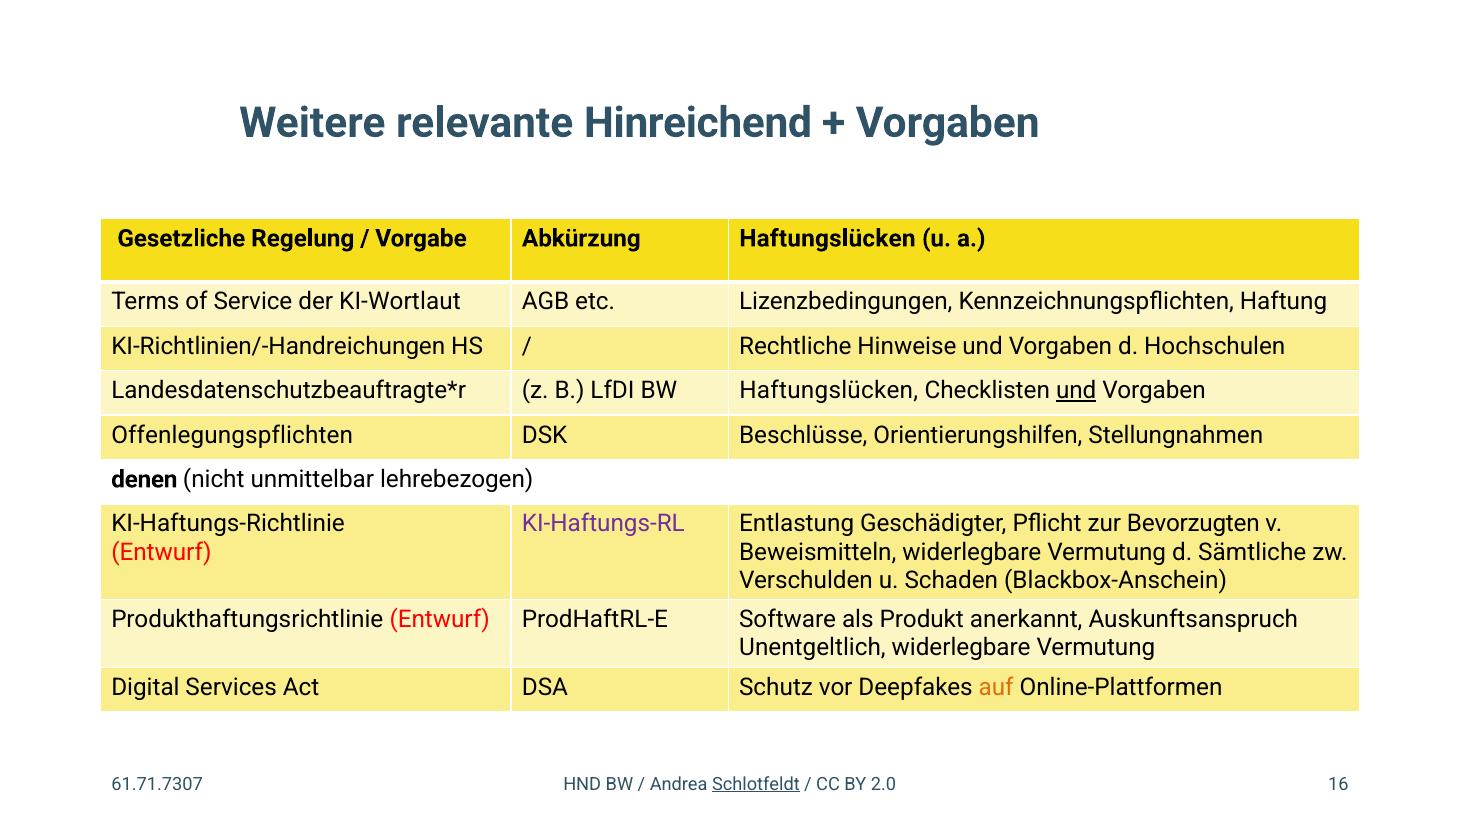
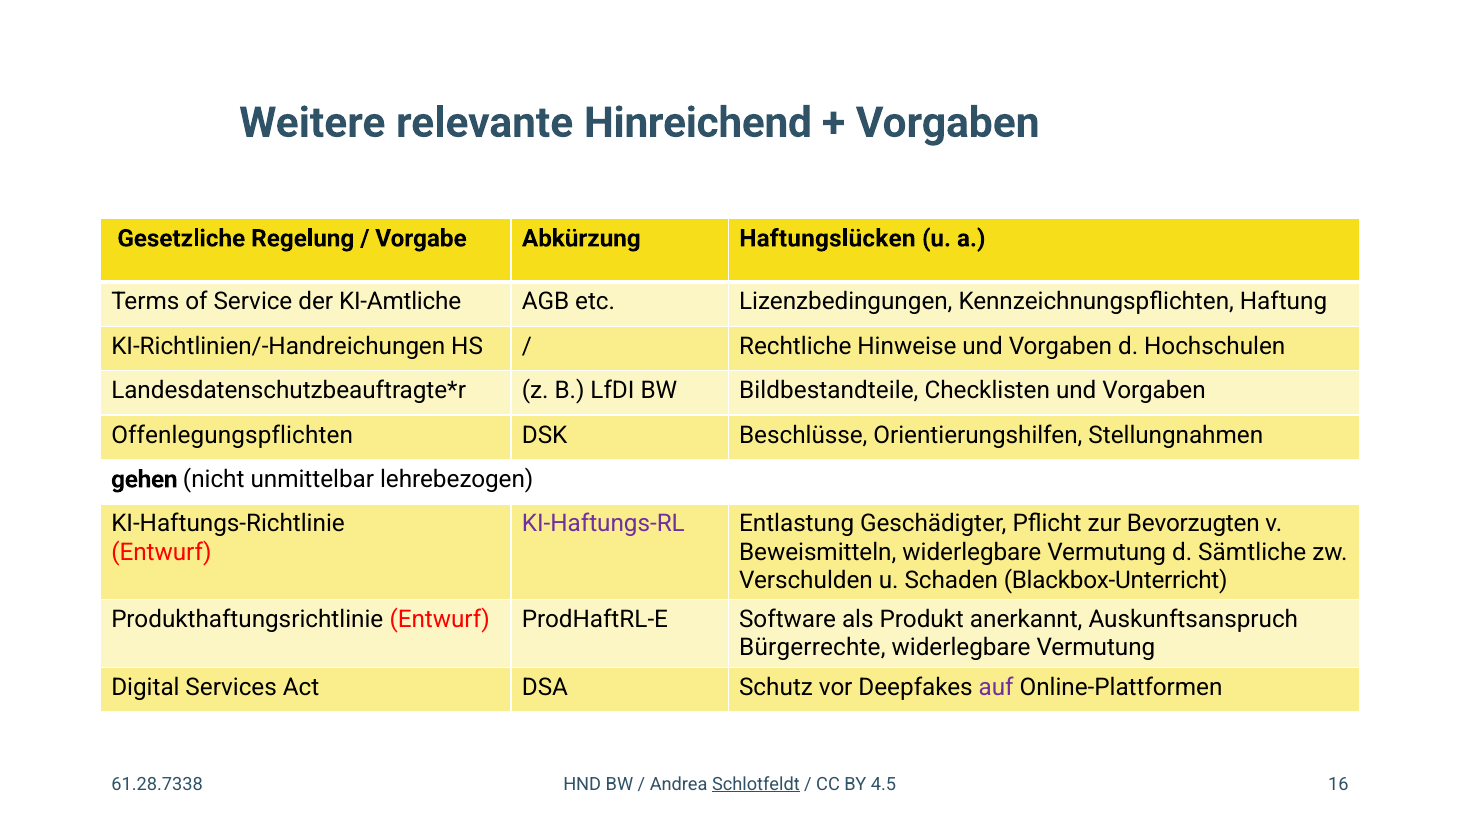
KI-Wortlaut: KI-Wortlaut -> KI-Amtliche (400, 302)
BW Haftungslücken: Haftungslücken -> Bildbestandteile (829, 391)
und underline: present -> none (1076, 391)
denen: denen -> gehen (144, 480)
Blackbox-Anschein: Blackbox-Anschein -> Blackbox-Unterricht (1116, 581)
Unentgeltlich: Unentgeltlich -> Bürgerrechte (812, 648)
auf colour: orange -> purple (996, 687)
61.71.7307: 61.71.7307 -> 61.28.7338 (157, 784)
2.0: 2.0 -> 4.5 (883, 784)
